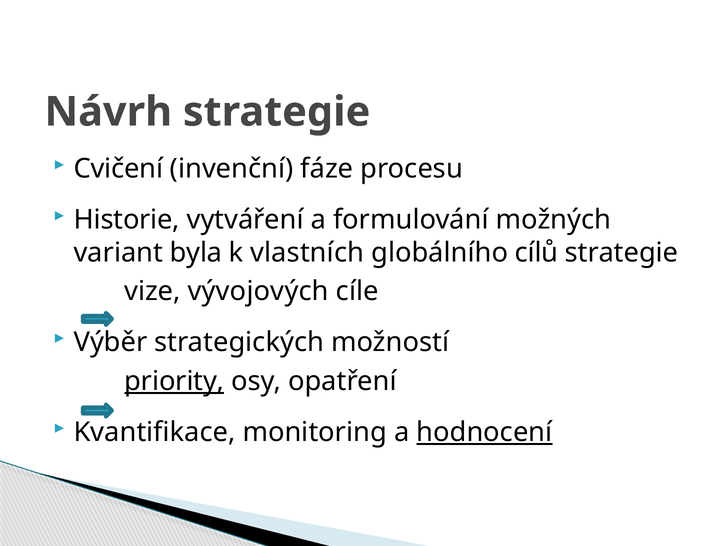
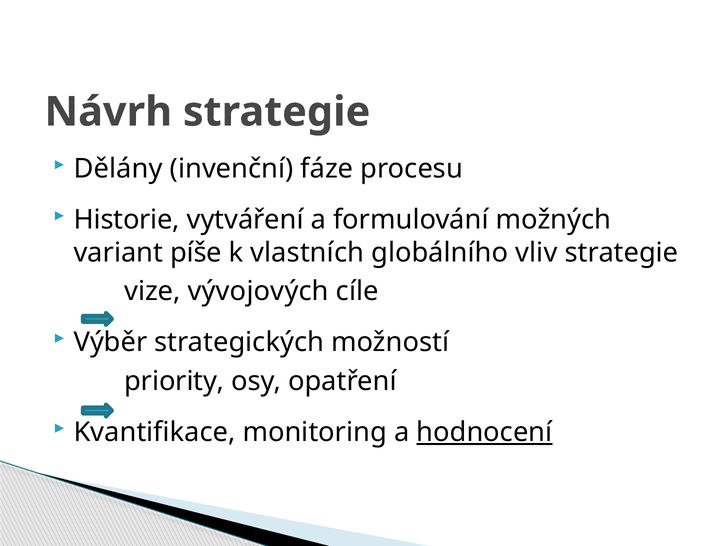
Cvičení: Cvičení -> Dělány (118, 169)
byla: byla -> píše (196, 253)
cílů: cílů -> vliv (536, 253)
priority underline: present -> none (174, 381)
